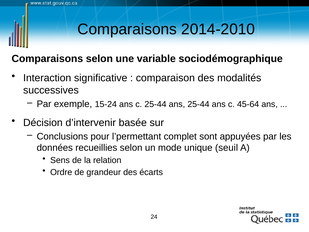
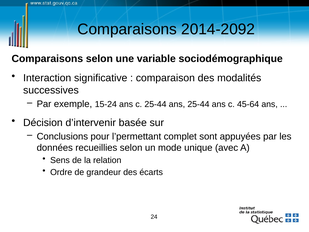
2014-2010: 2014-2010 -> 2014-2092 (218, 29)
seuil: seuil -> avec (227, 148)
